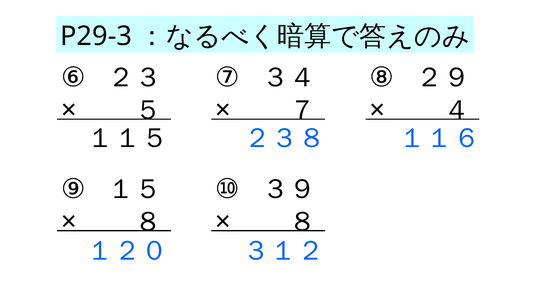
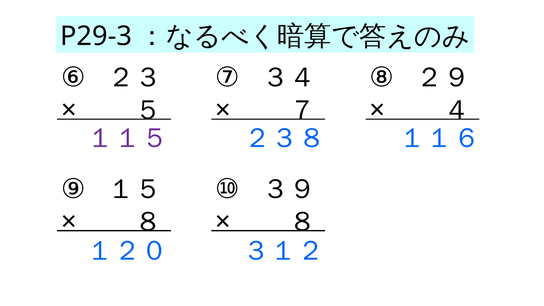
１１５ colour: black -> purple (128, 138)
